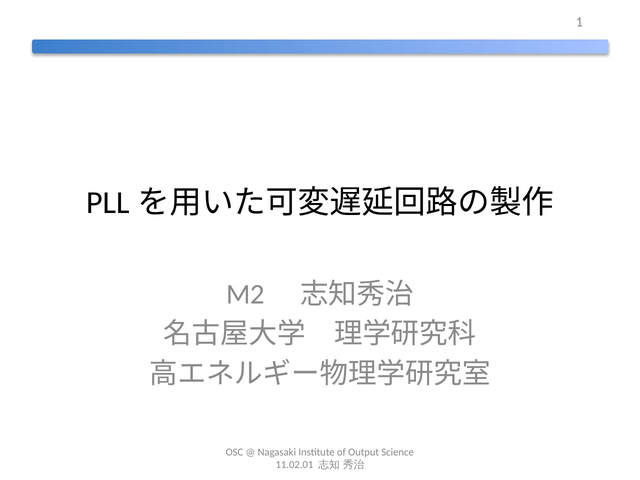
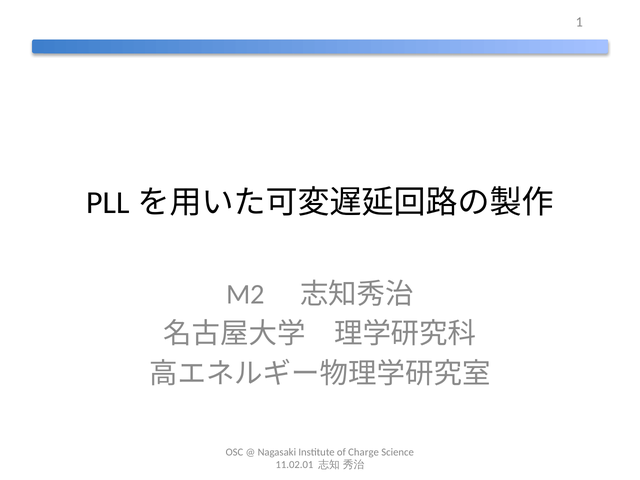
Output: Output -> Charge (364, 452)
